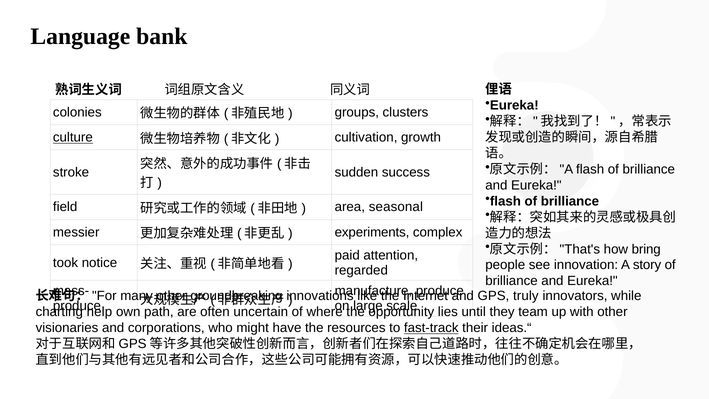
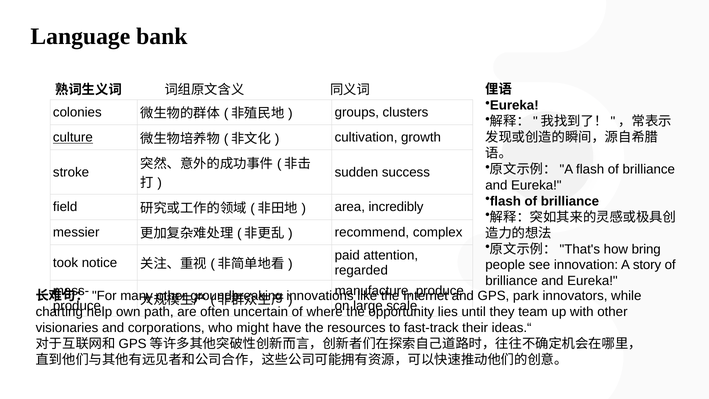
seasonal: seasonal -> incredibly (396, 207)
experiments: experiments -> recommend (372, 232)
truly: truly -> park (526, 296)
fast-track underline: present -> none (431, 328)
